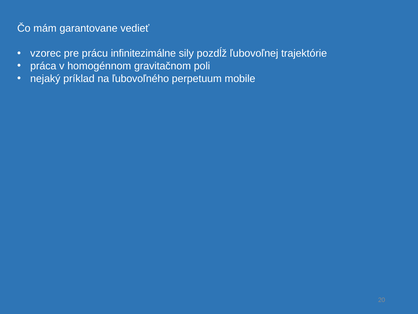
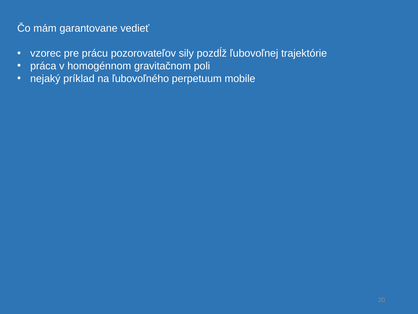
infinitezimálne: infinitezimálne -> pozorovateľov (143, 53)
